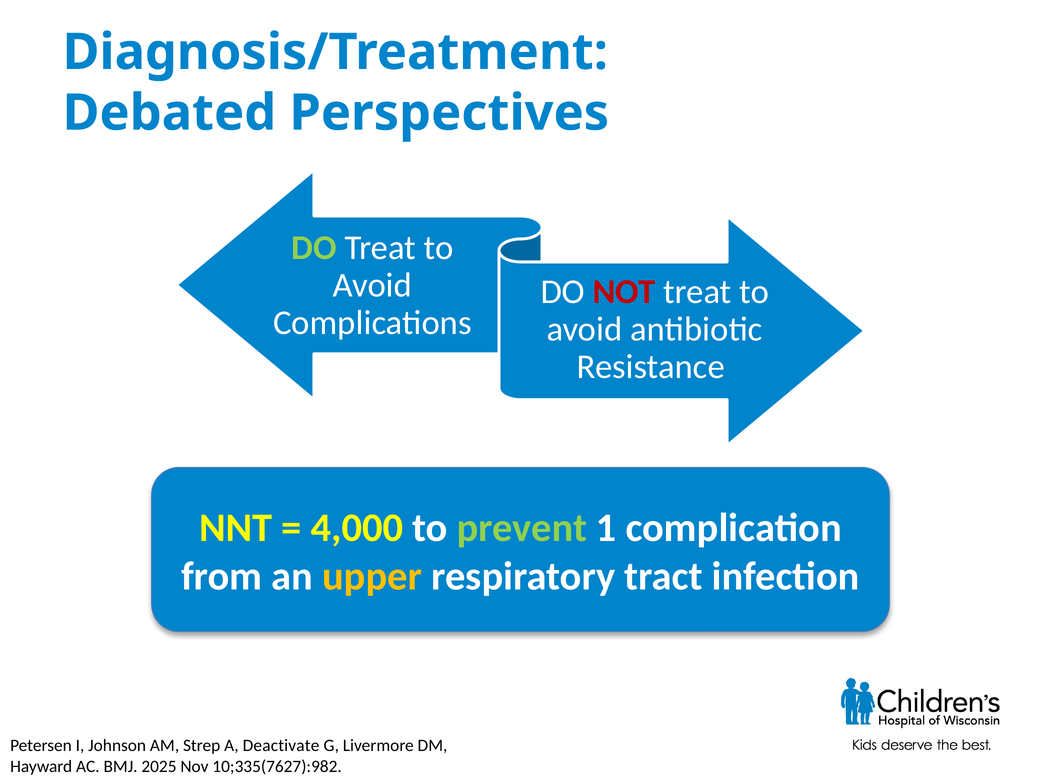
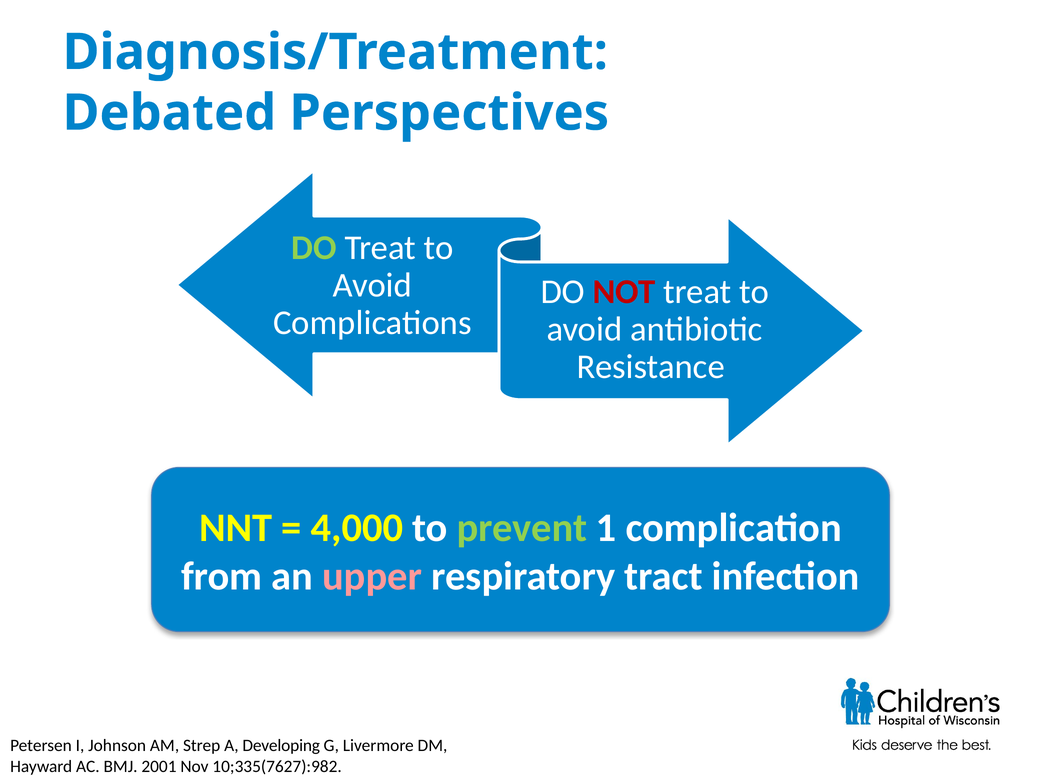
upper colour: yellow -> pink (372, 576)
Deactivate: Deactivate -> Developing (281, 745)
2025: 2025 -> 2001 (159, 766)
